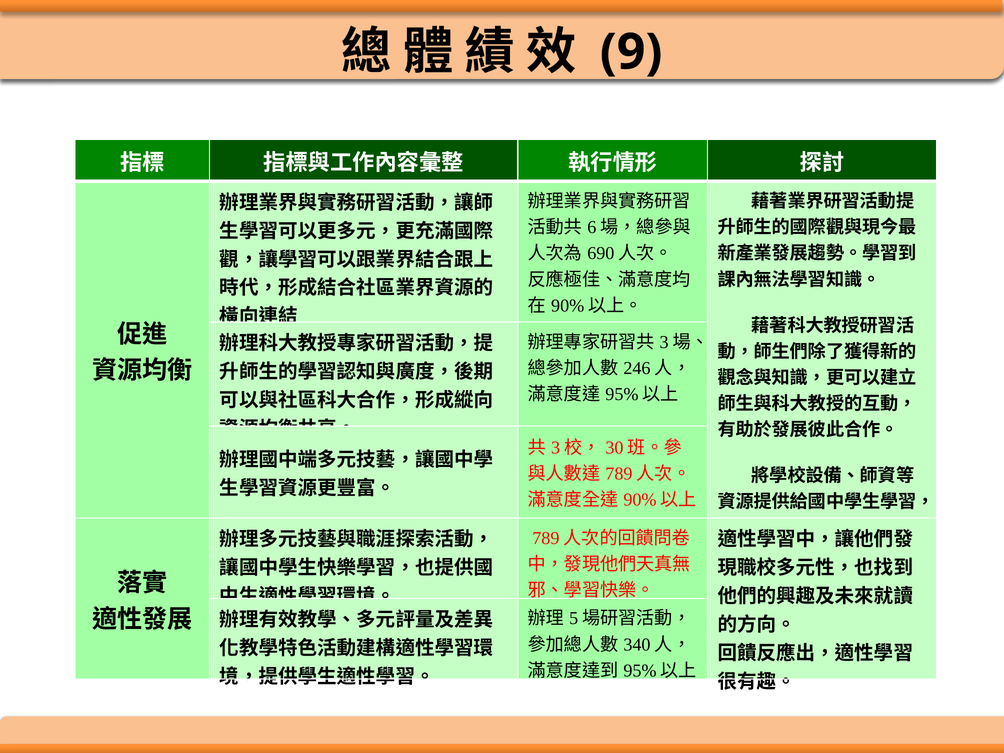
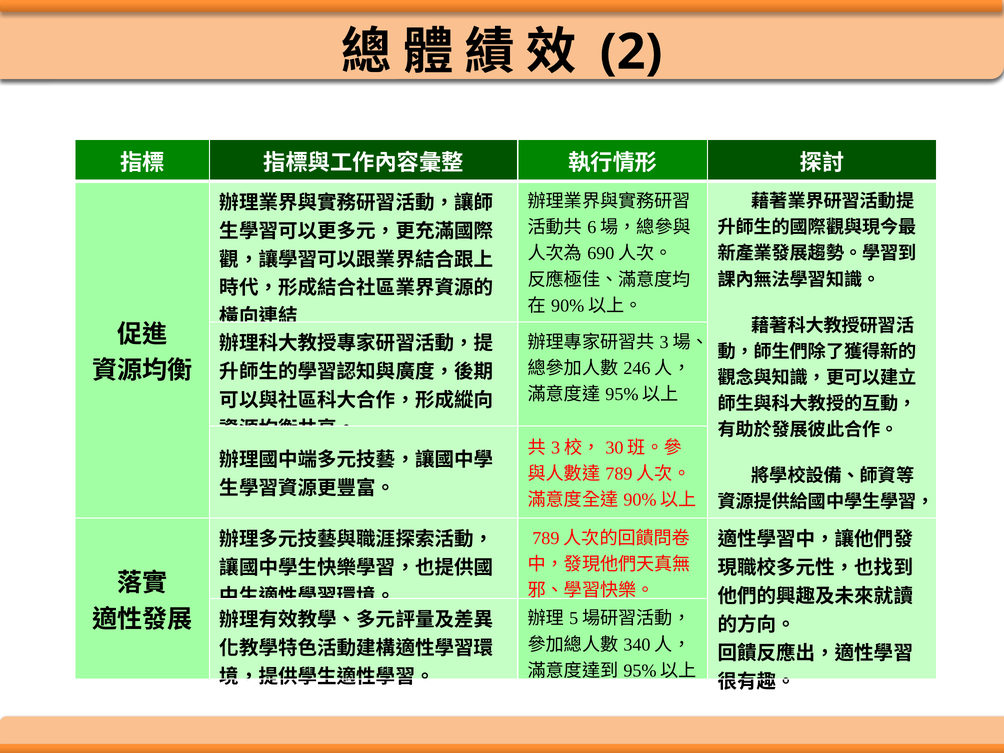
9: 9 -> 2 (631, 52)
